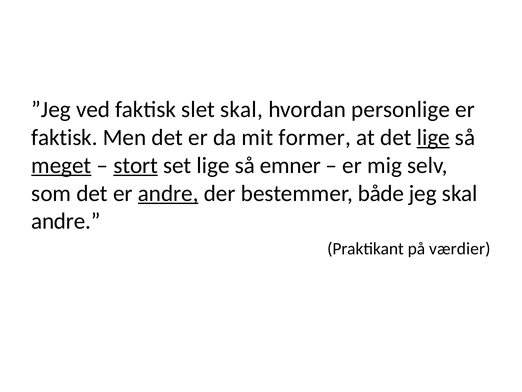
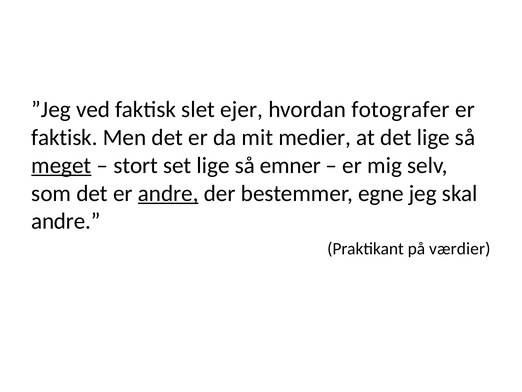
slet skal: skal -> ejer (242, 110)
personlige: personlige -> fotografer (401, 110)
former: former -> medier (315, 137)
lige underline: present -> none (433, 137)
stort underline: present -> none (136, 165)
både: både -> egne (381, 193)
